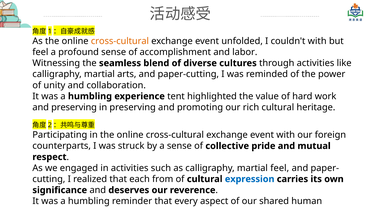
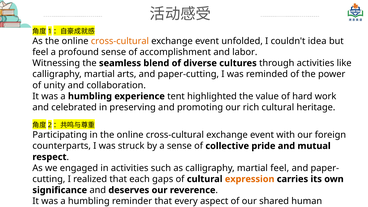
couldn't with: with -> idea (317, 41)
and preserving: preserving -> celebrated (74, 107)
from: from -> gaps (163, 179)
expression colour: blue -> orange (250, 179)
